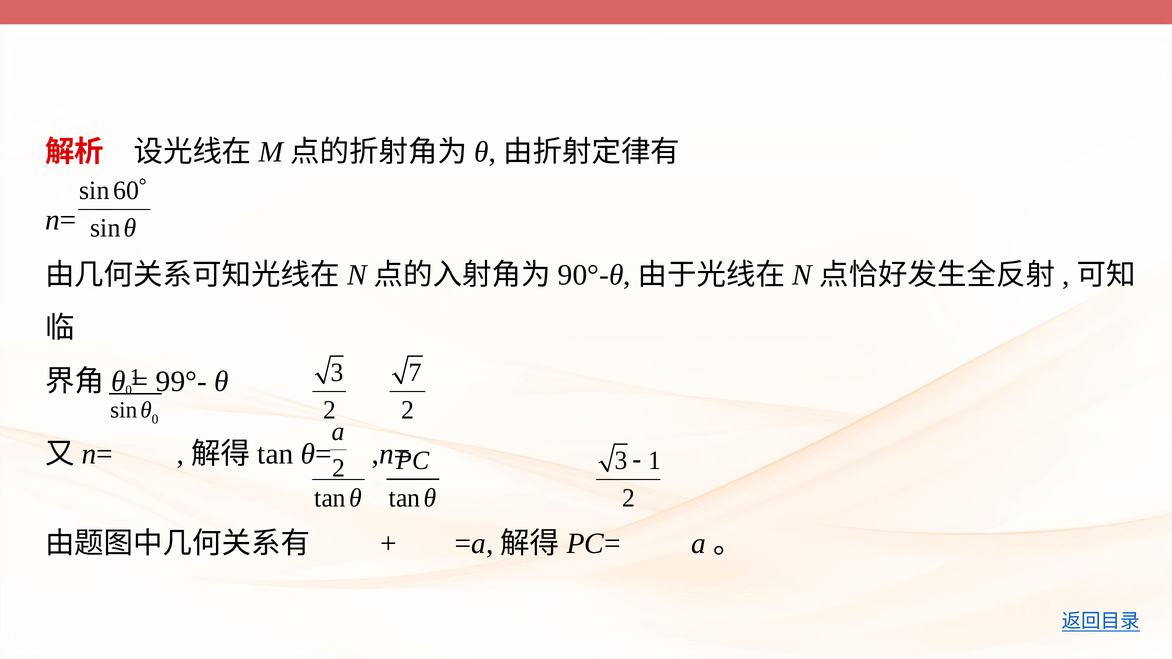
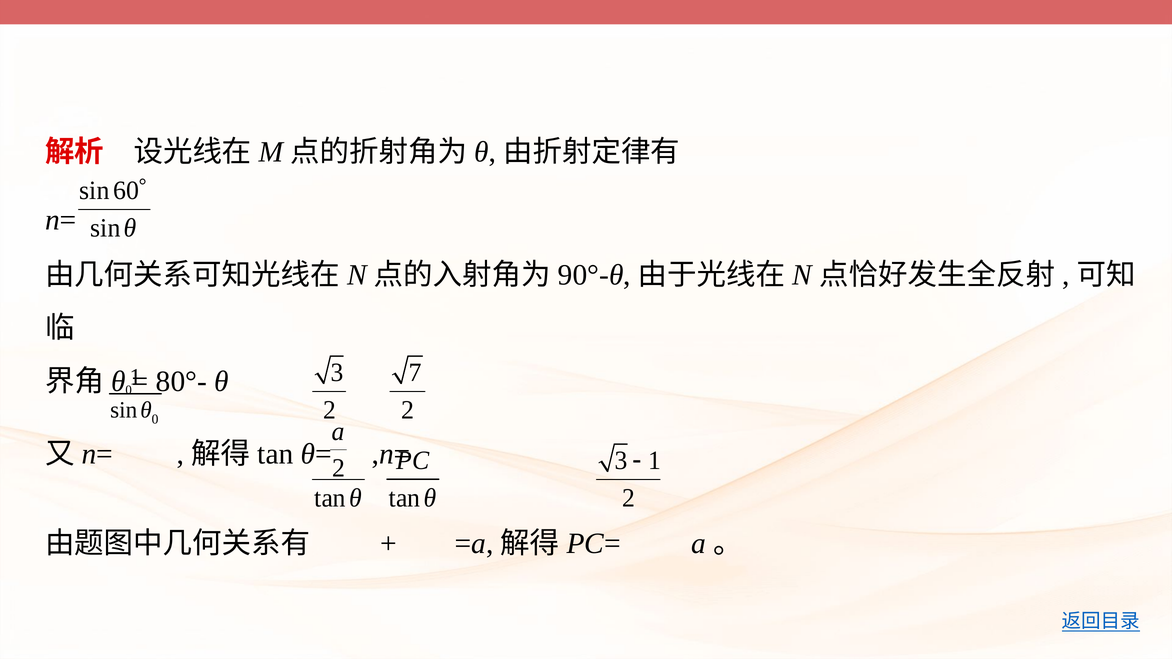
99°-: 99°- -> 80°- (181, 381)
